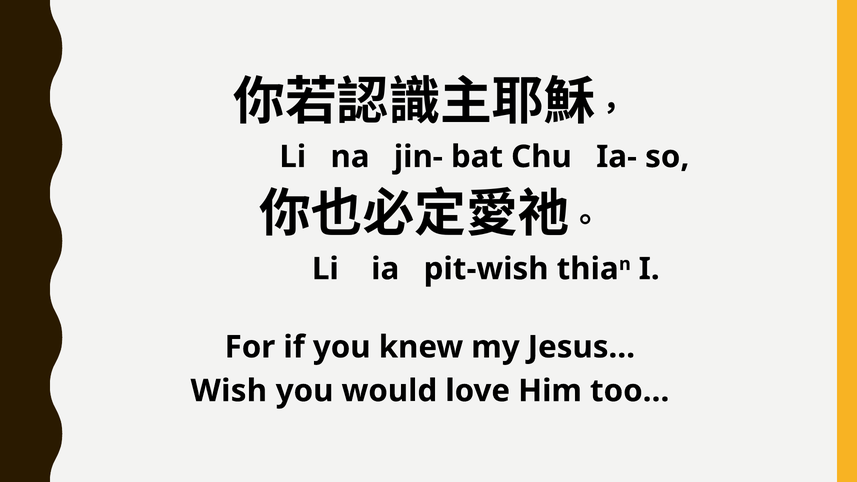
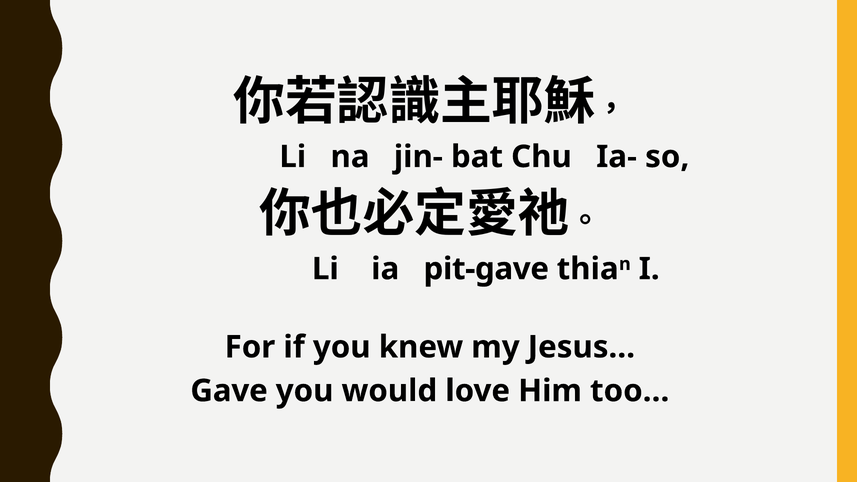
pit-wish: pit-wish -> pit-gave (486, 269)
Wish: Wish -> Gave (229, 391)
